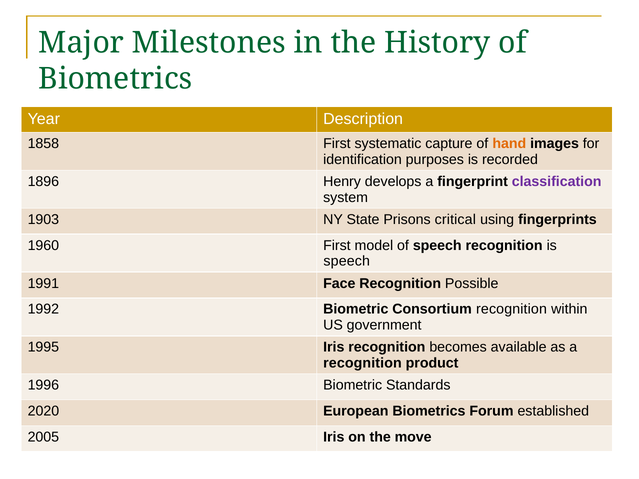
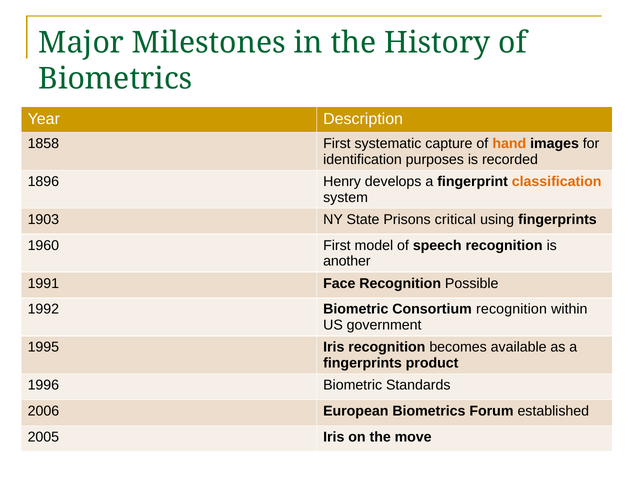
classification colour: purple -> orange (557, 182)
speech: speech -> another (347, 261)
recognition: recognition -> fingerprints (363, 363)
2020: 2020 -> 2006 (43, 411)
